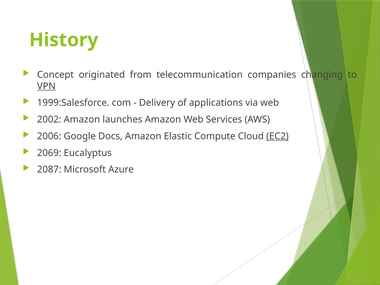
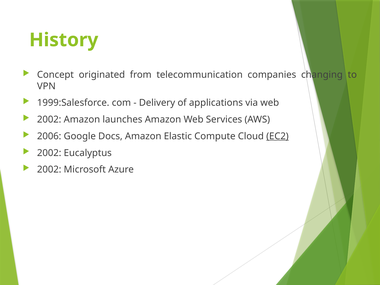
VPN underline: present -> none (46, 86)
2069: 2069 -> 2002 (49, 153)
2087: 2087 -> 2002 (49, 170)
